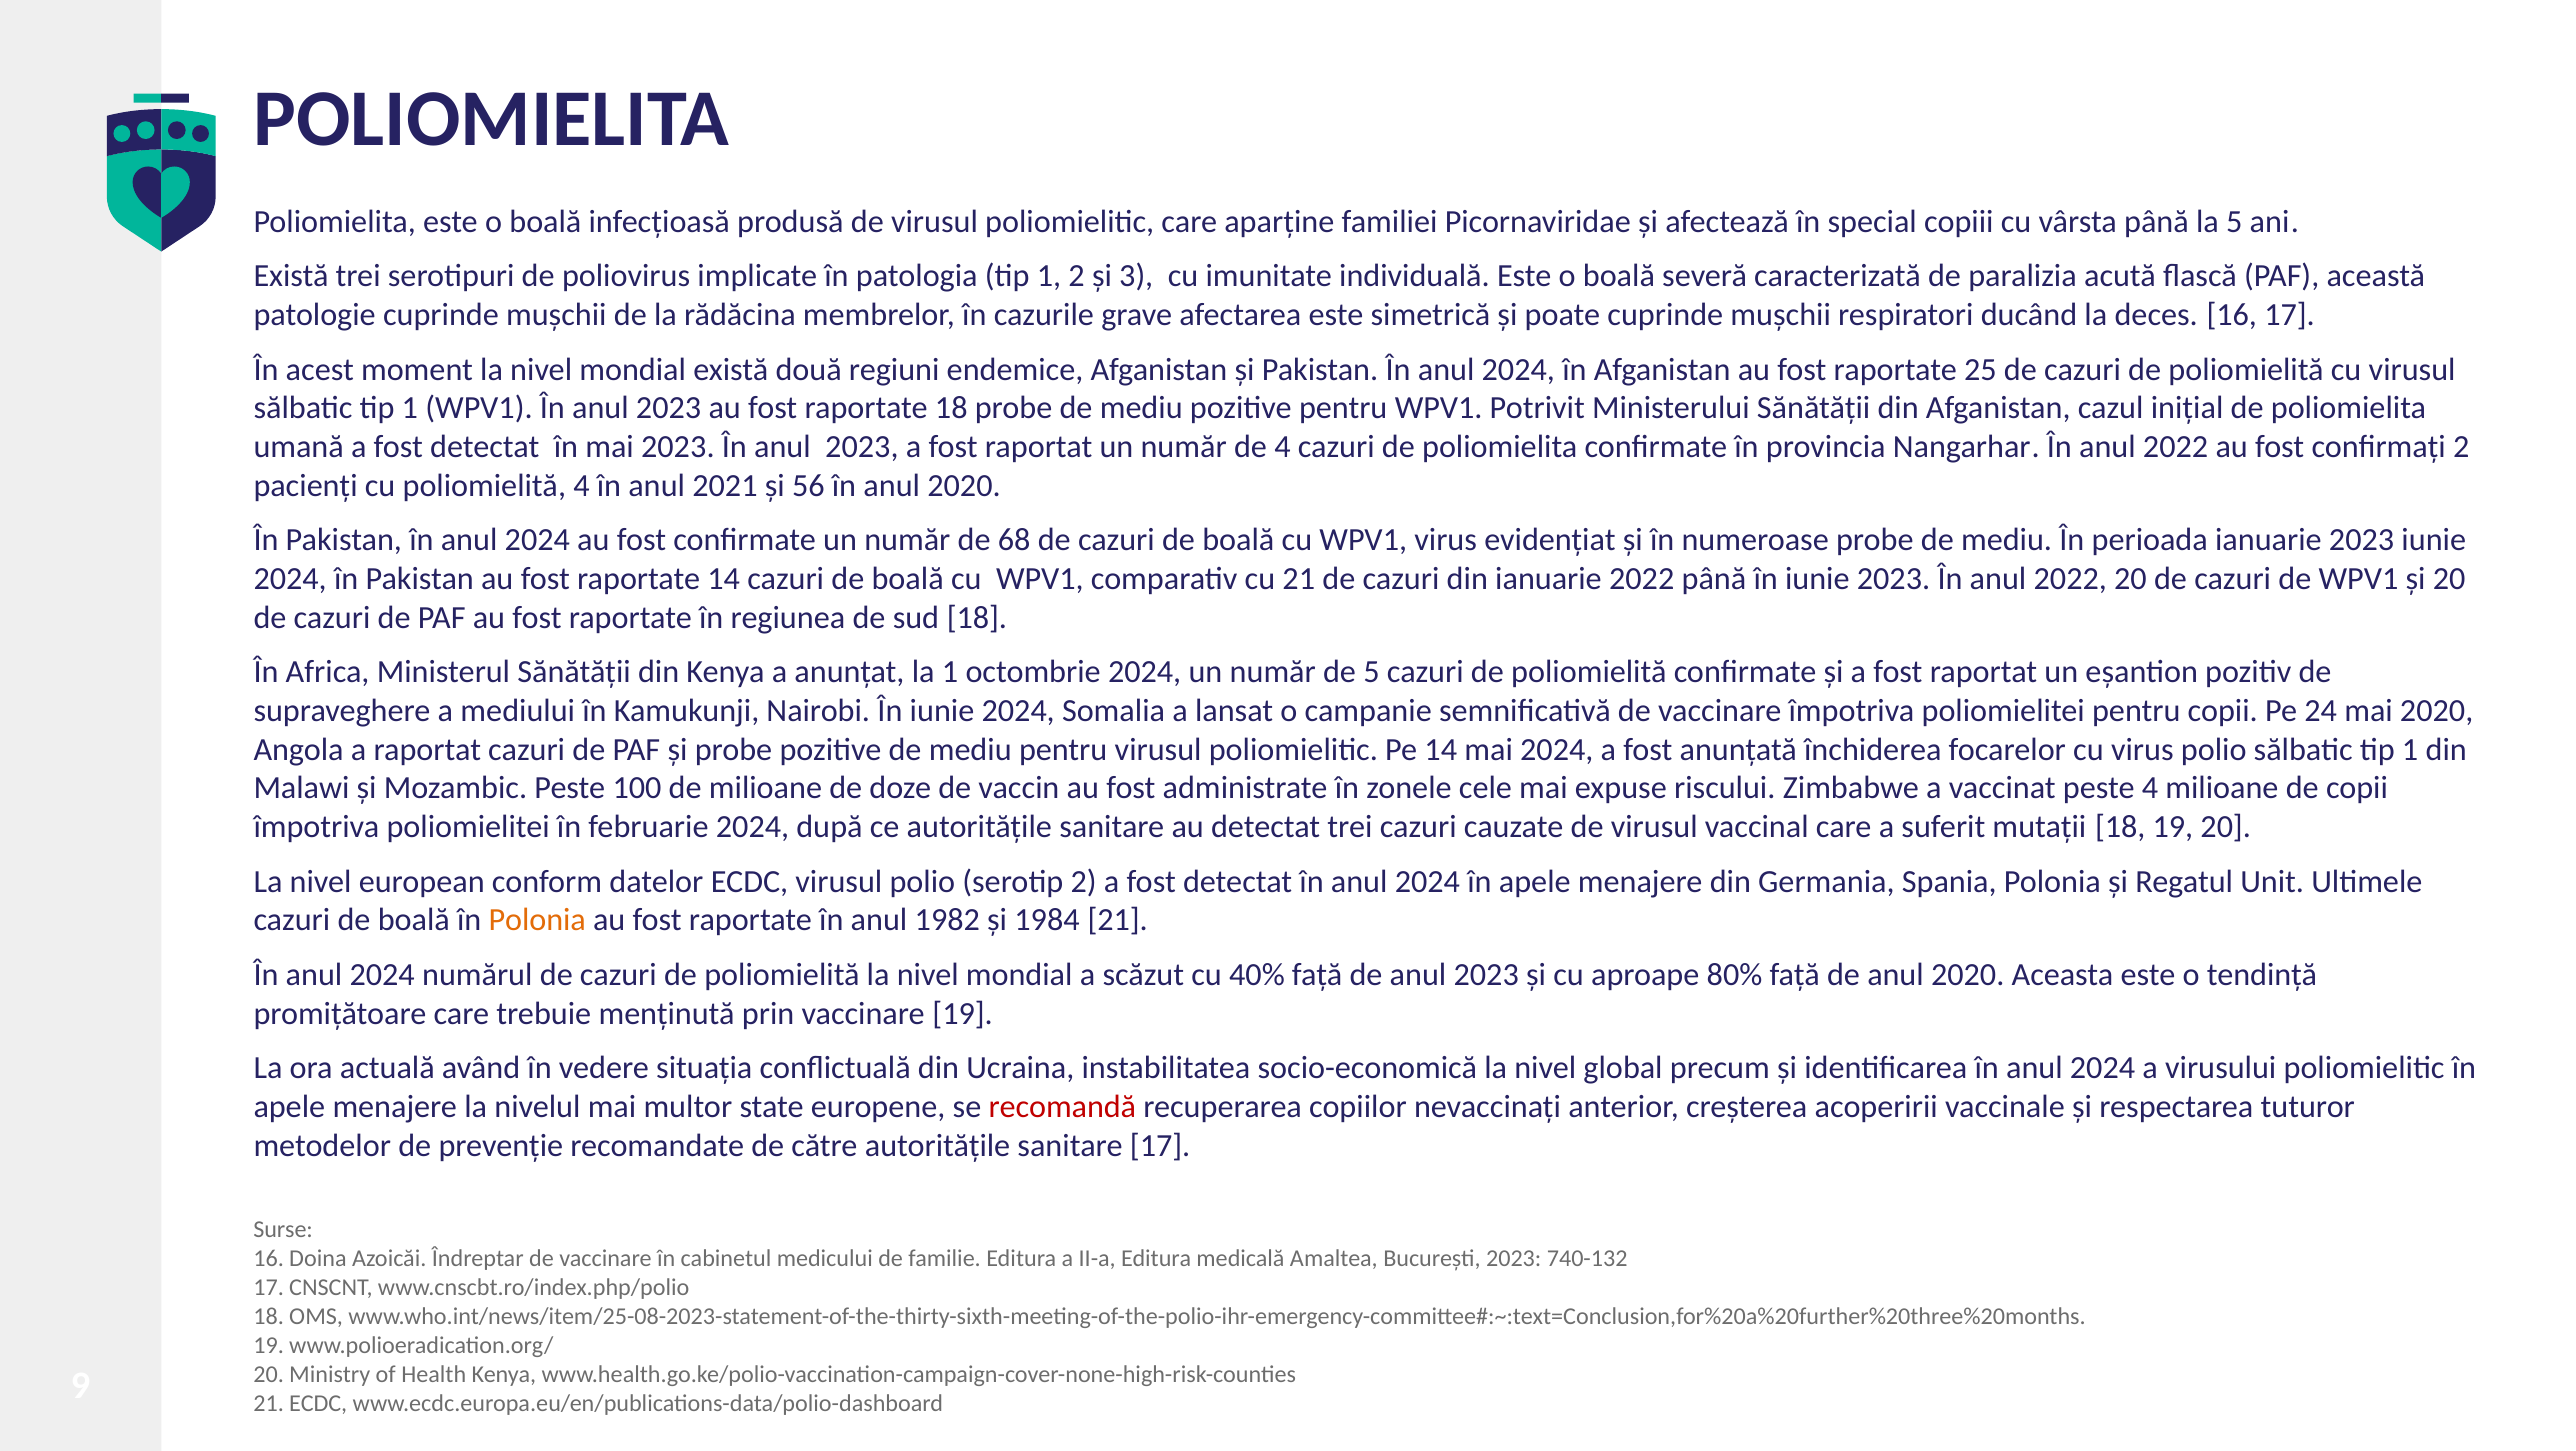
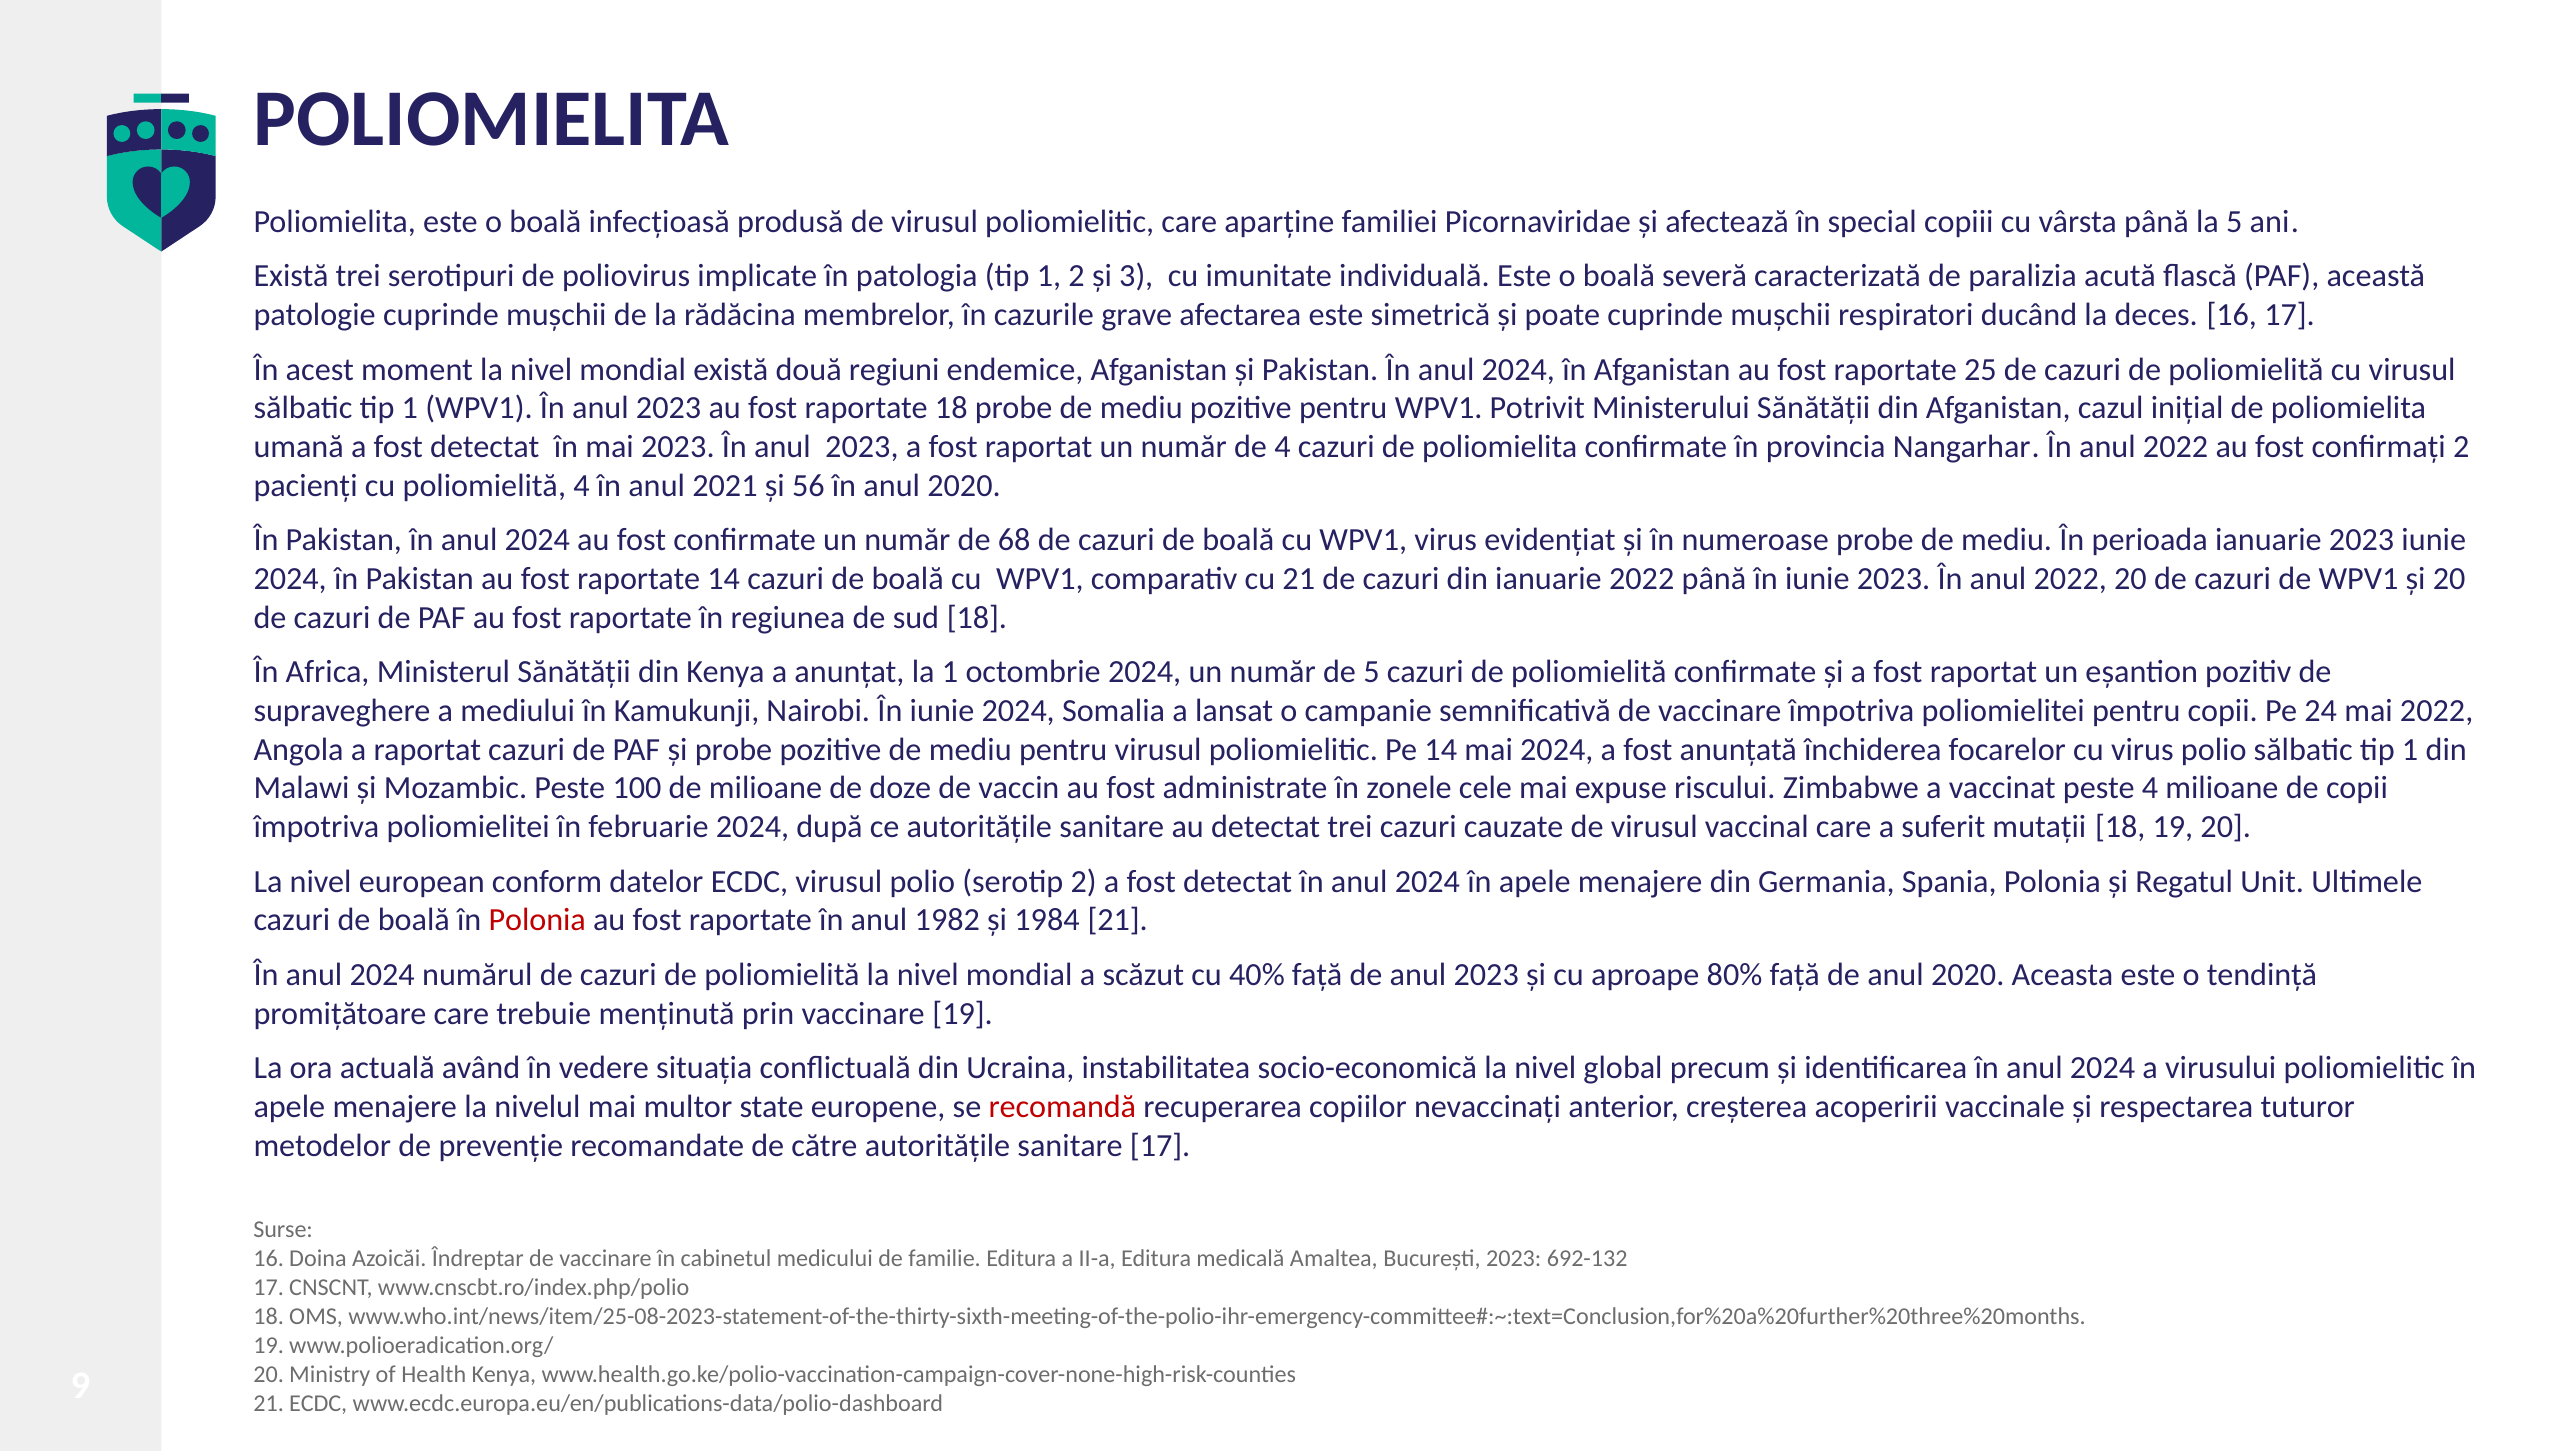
mai 2020: 2020 -> 2022 (2437, 711)
Polonia colour: orange -> red (537, 920)
740-132: 740-132 -> 692-132 (1587, 1258)
